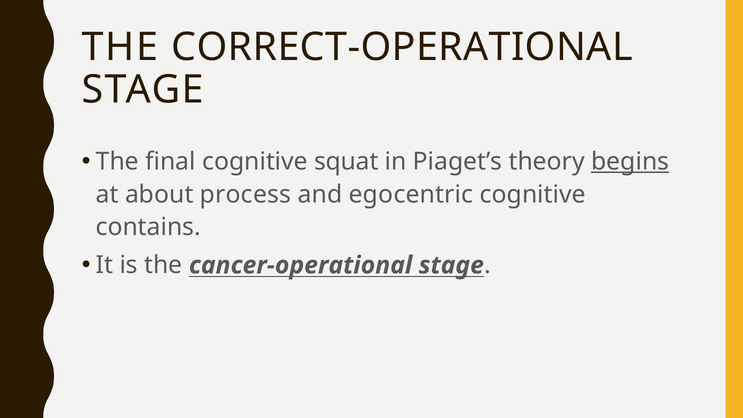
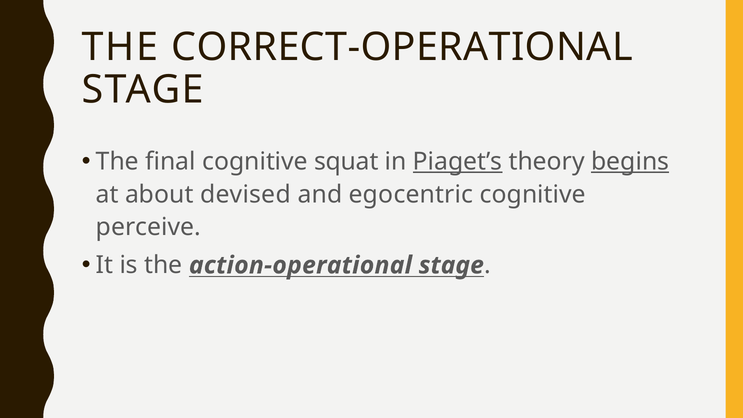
Piaget’s underline: none -> present (458, 162)
process: process -> devised (246, 194)
contains: contains -> perceive (148, 227)
cancer-operational: cancer-operational -> action-operational (301, 265)
